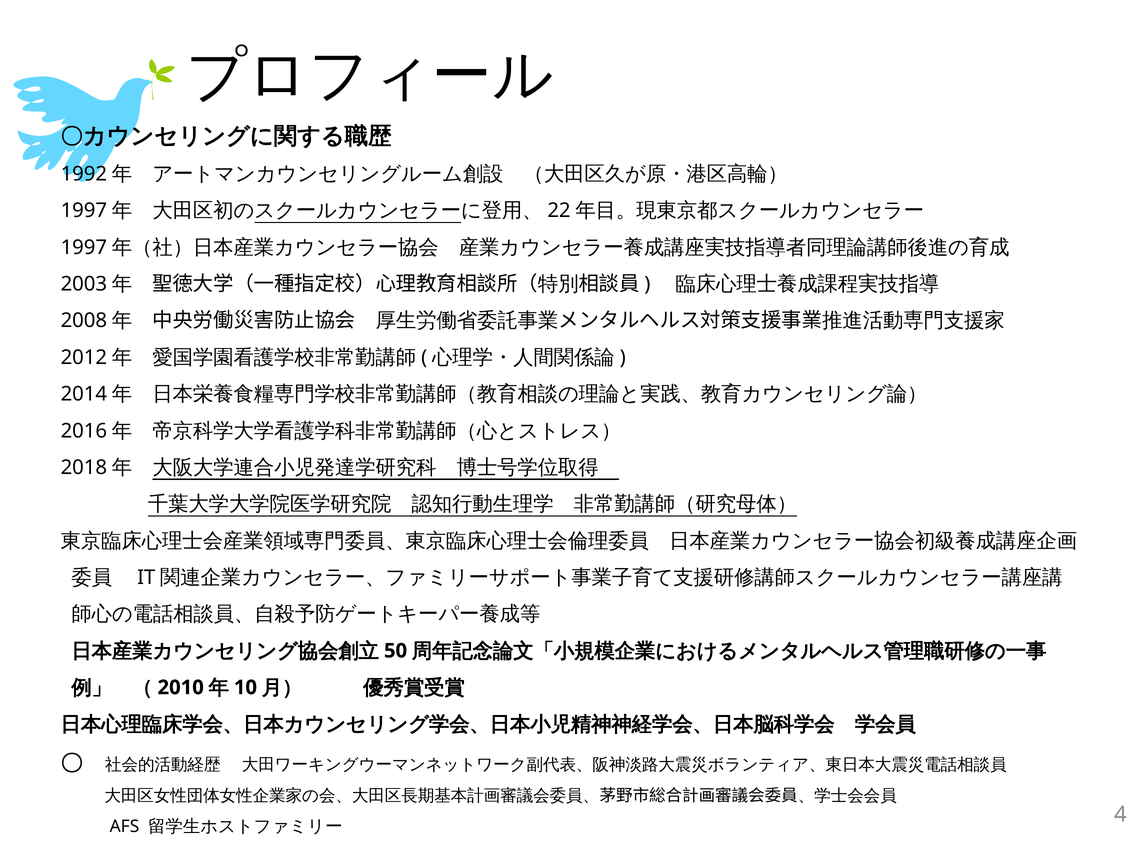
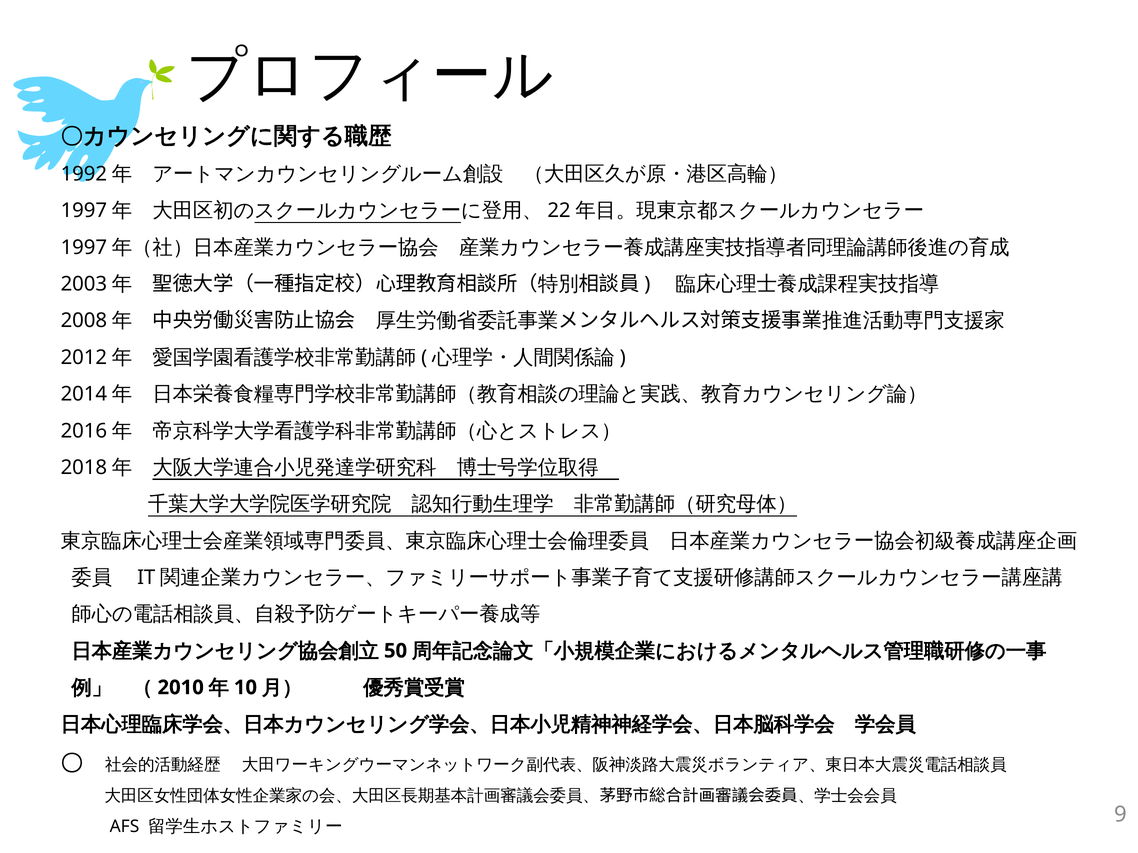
4: 4 -> 9 (1120, 815)
